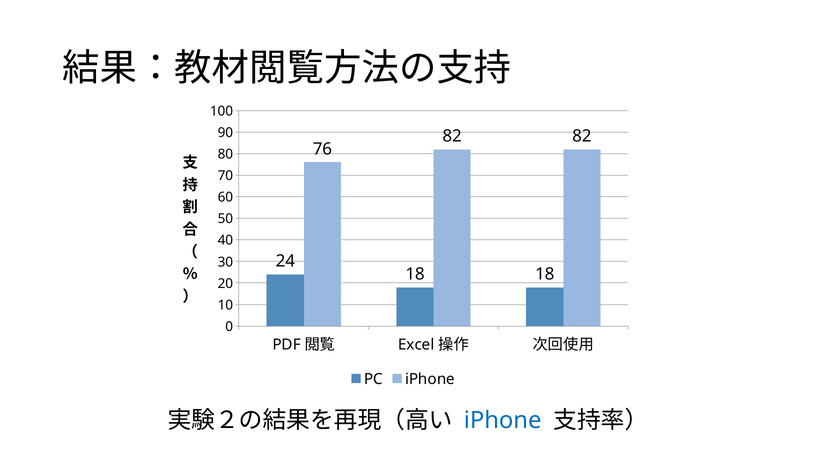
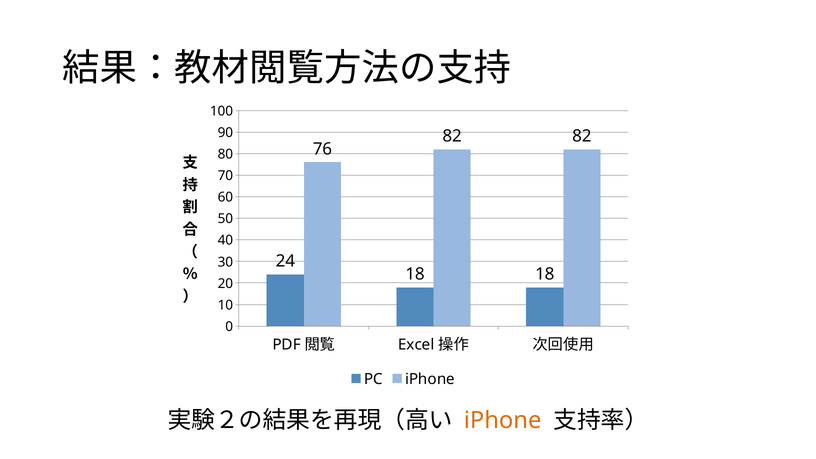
iPhone colour: blue -> orange (503, 421)
